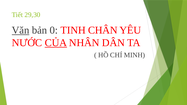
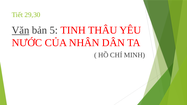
0: 0 -> 5 (54, 30)
CHÂN: CHÂN -> THÂU (103, 30)
CỦA underline: present -> none (56, 43)
